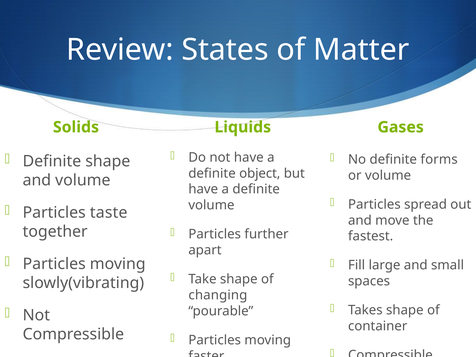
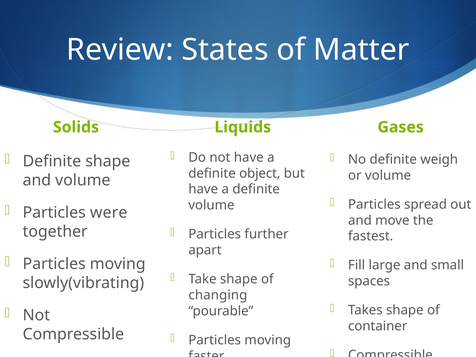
forms: forms -> weigh (439, 159)
taste: taste -> were (109, 213)
